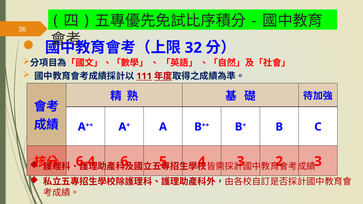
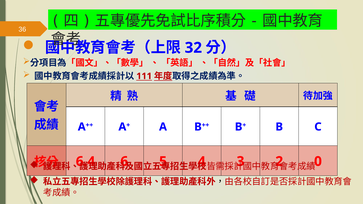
3: 3 -> 0 (318, 162)
